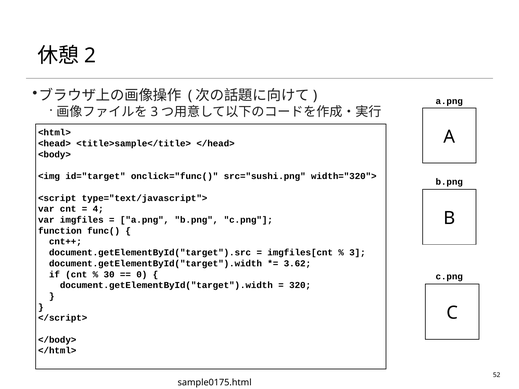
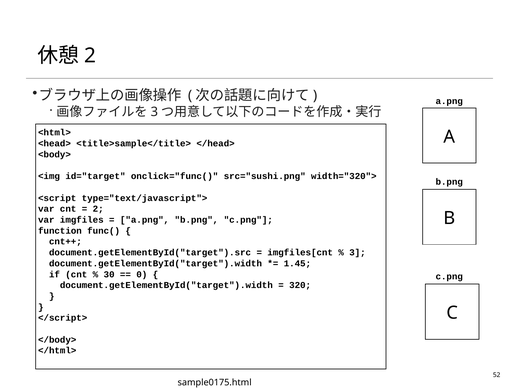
4: 4 -> 2 (98, 209)
3.62: 3.62 -> 1.45 (297, 264)
